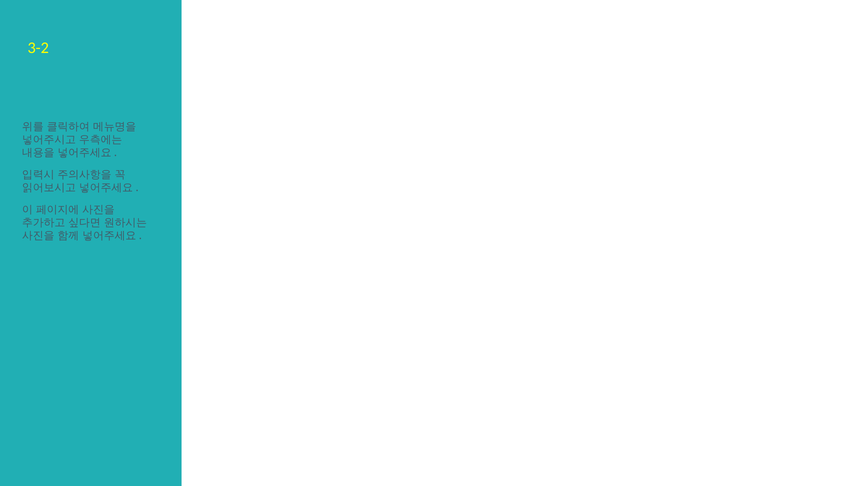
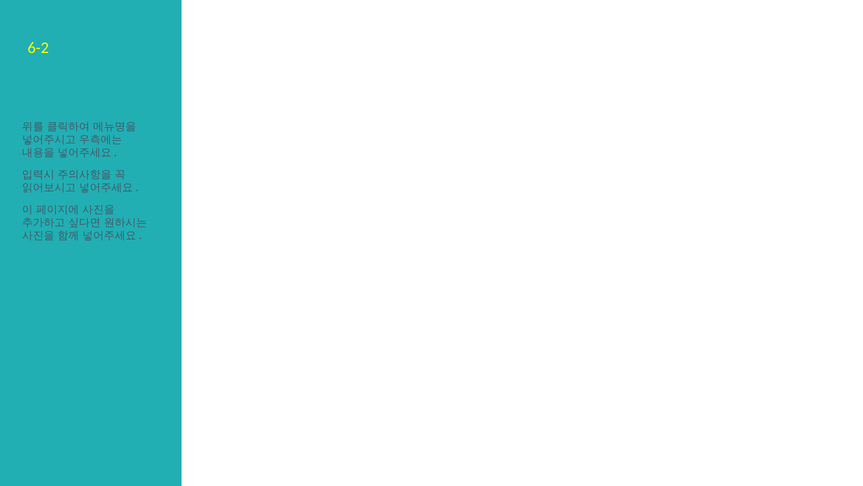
3-2: 3-2 -> 6-2 (38, 48)
